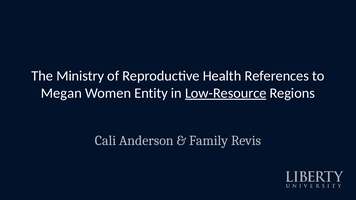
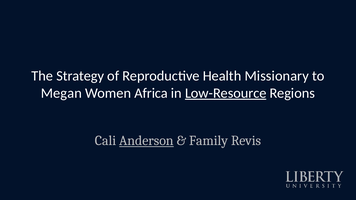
Ministry: Ministry -> Strategy (80, 76)
References: References -> Missionary (277, 76)
Entity: Entity -> Africa (151, 93)
Anderson underline: none -> present (146, 141)
